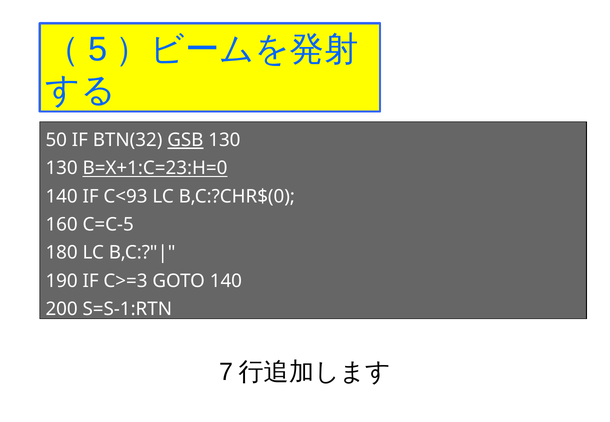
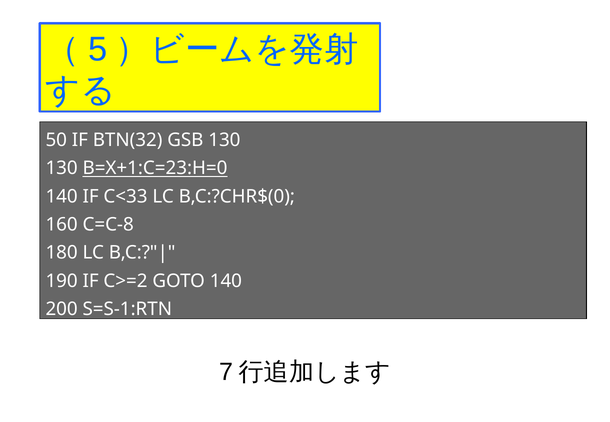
GSB underline: present -> none (185, 140)
C<93: C<93 -> C<33 (126, 197)
C=C-5: C=C-5 -> C=C-8 (108, 225)
C>=3: C>=3 -> C>=2 (126, 281)
